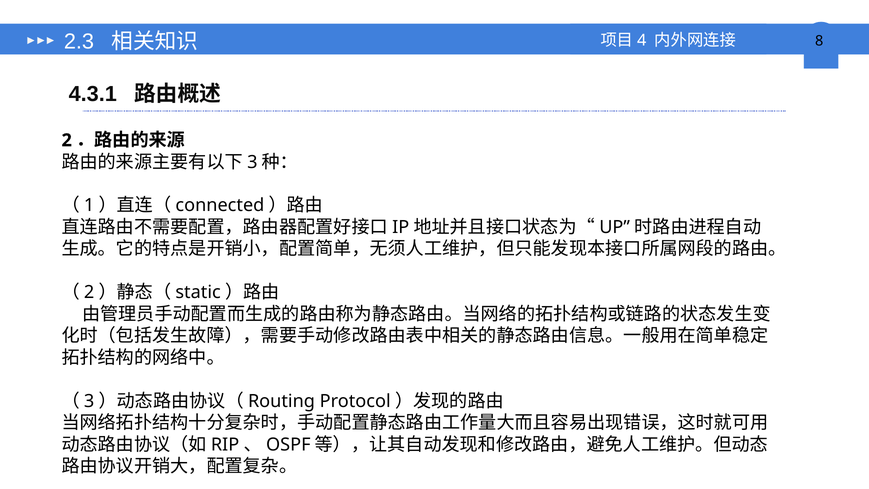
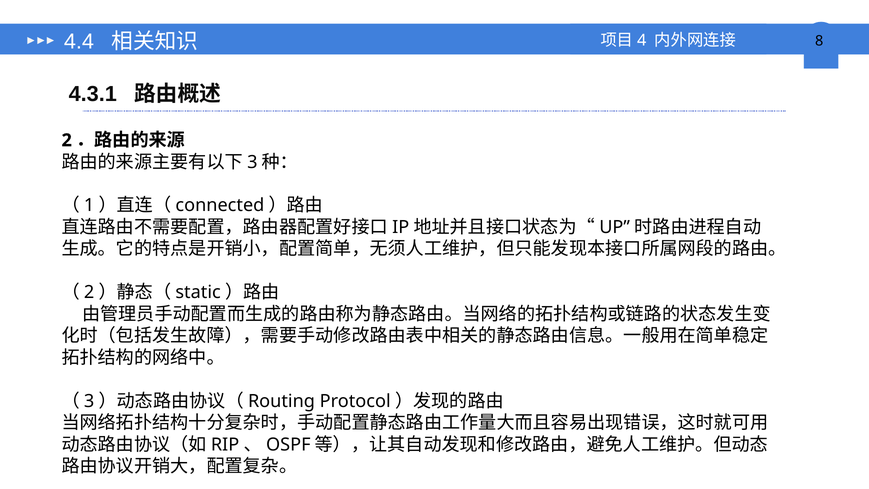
2.3: 2.3 -> 4.4 (79, 42)
